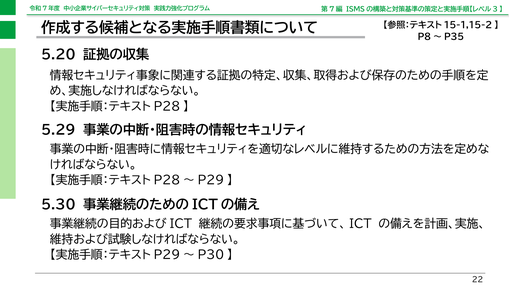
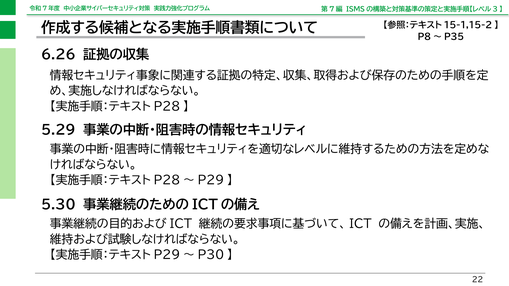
5.20: 5.20 -> 6.26 (58, 55)
